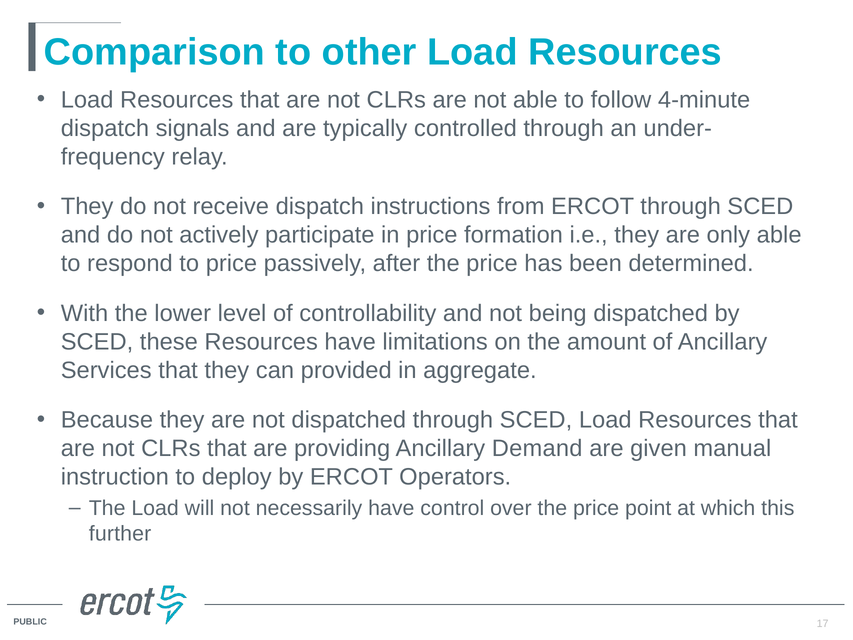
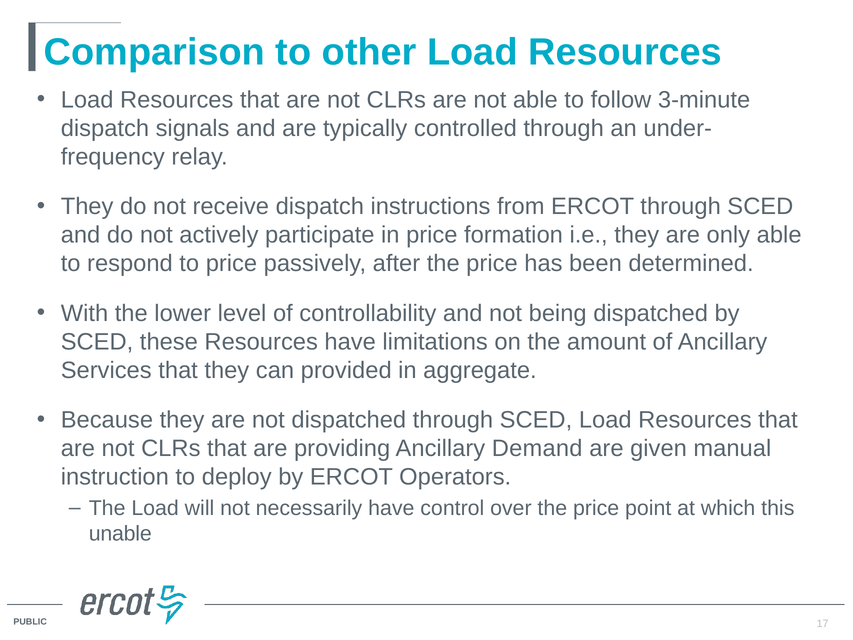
4-minute: 4-minute -> 3-minute (704, 100)
further: further -> unable (120, 534)
